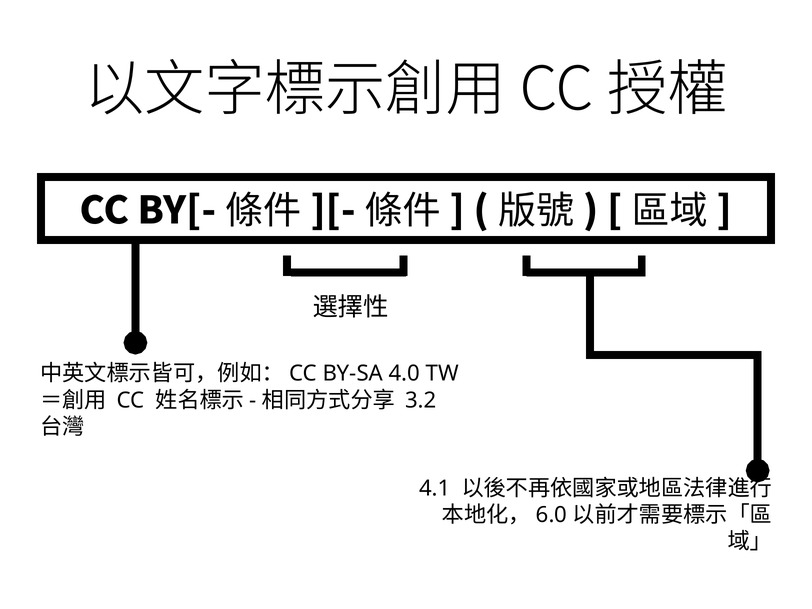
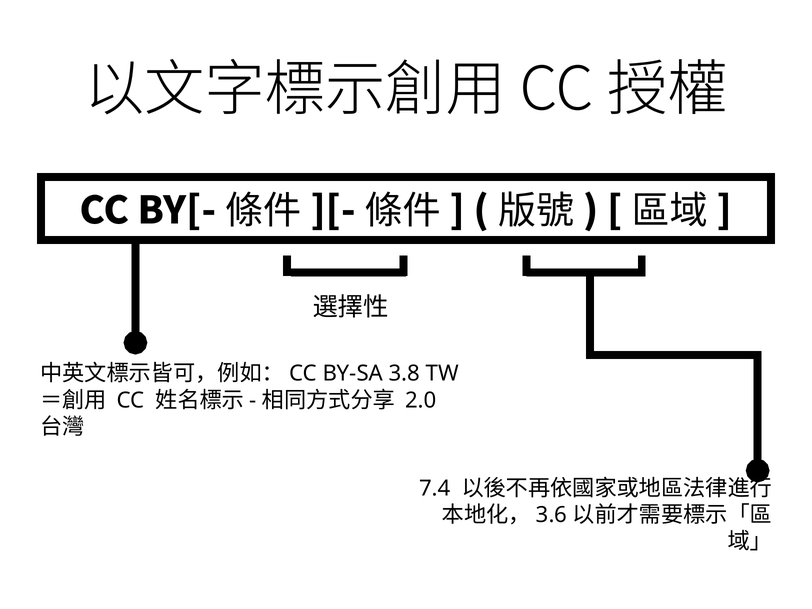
4.0: 4.0 -> 3.8 (404, 374)
3.2: 3.2 -> 2.0 (421, 400)
4.1: 4.1 -> 7.4 (435, 488)
6.0: 6.0 -> 3.6 (552, 515)
